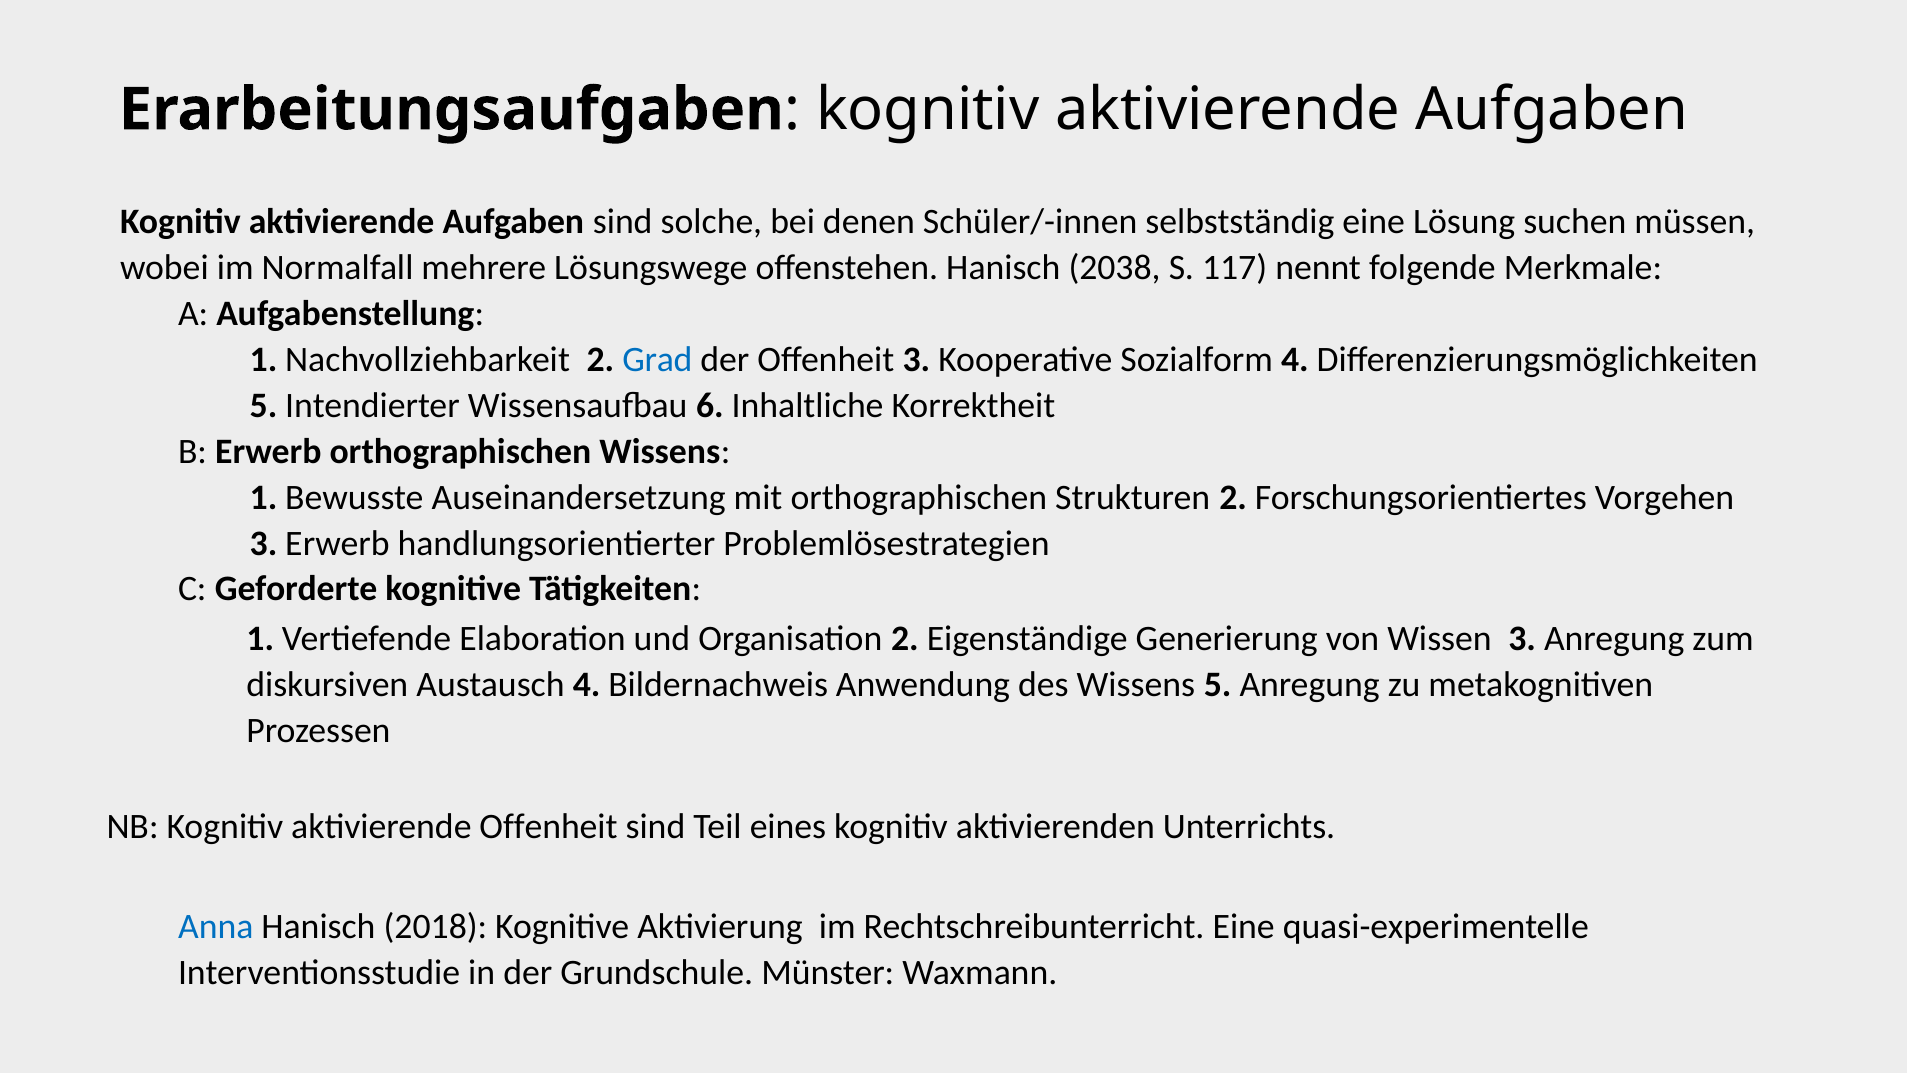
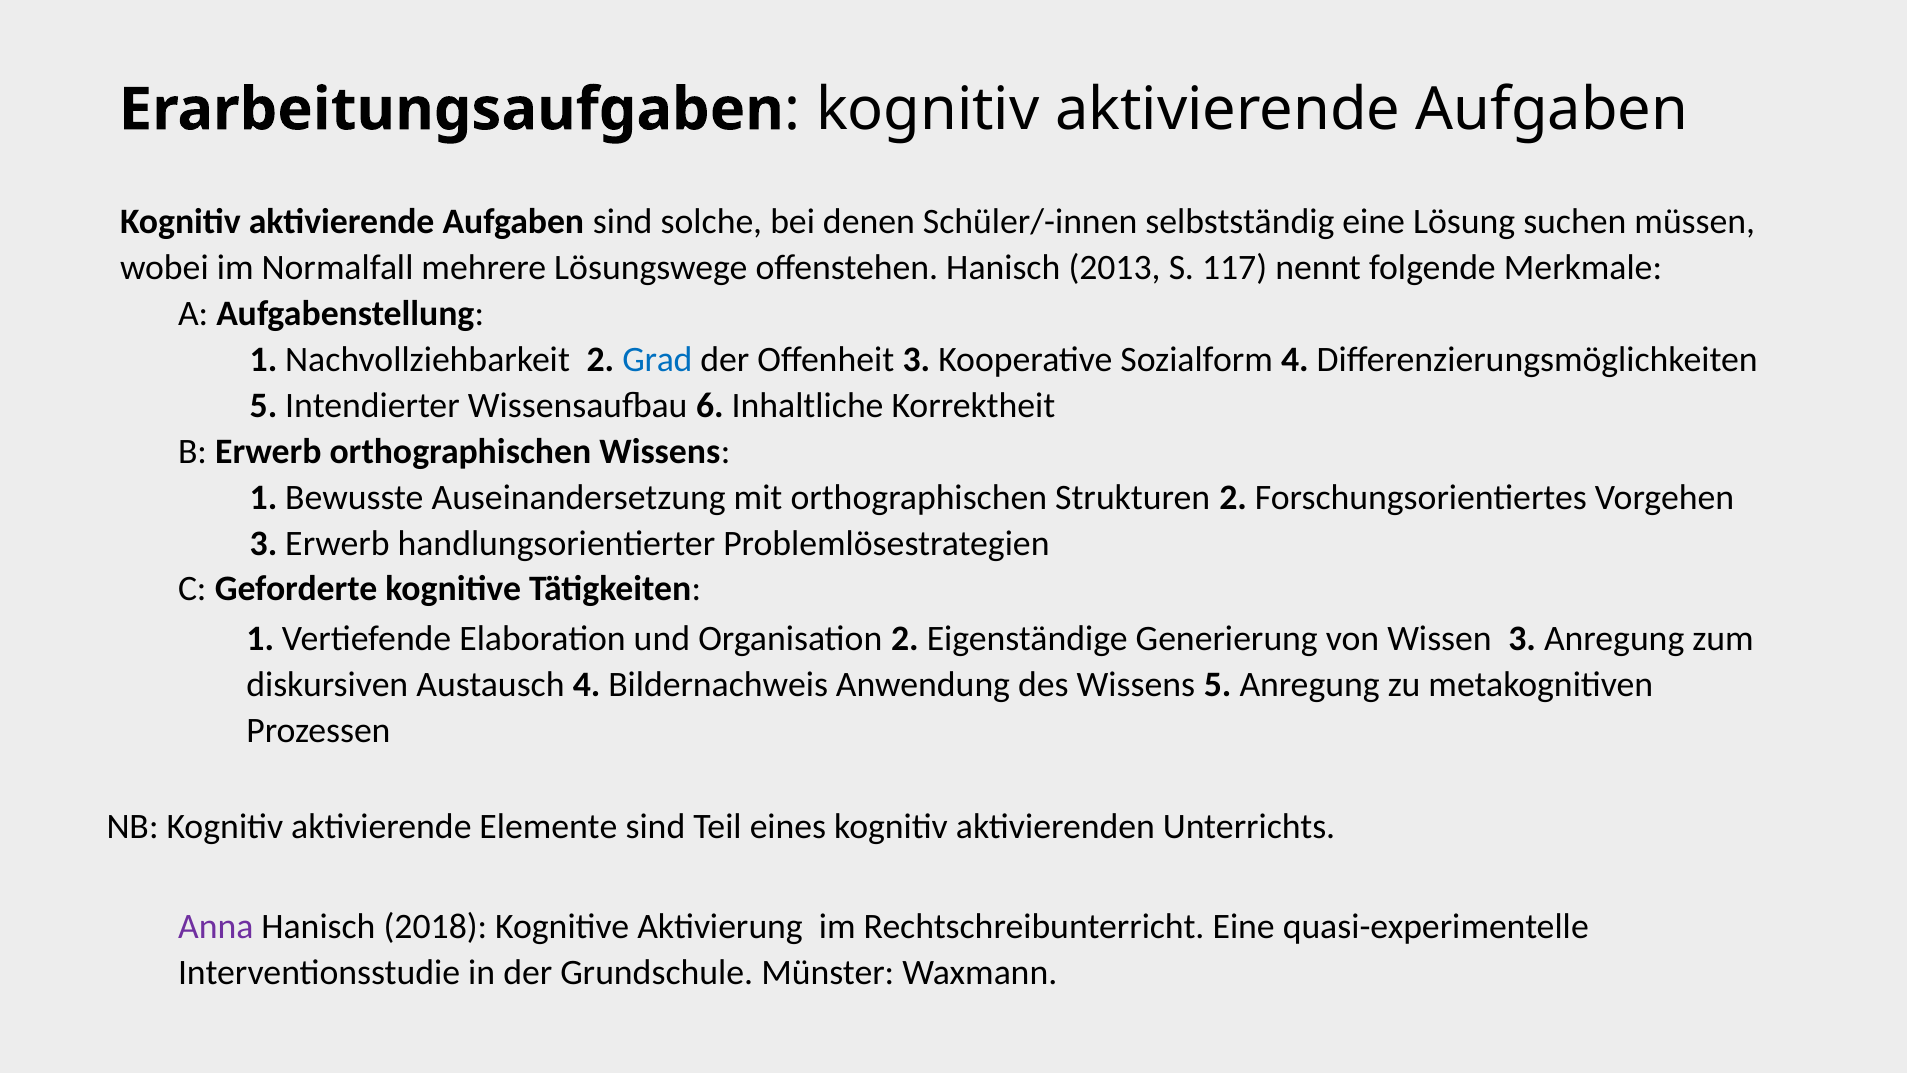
2038: 2038 -> 2013 (1115, 268)
aktivierende Offenheit: Offenheit -> Elemente (548, 826)
Anna colour: blue -> purple (216, 926)
